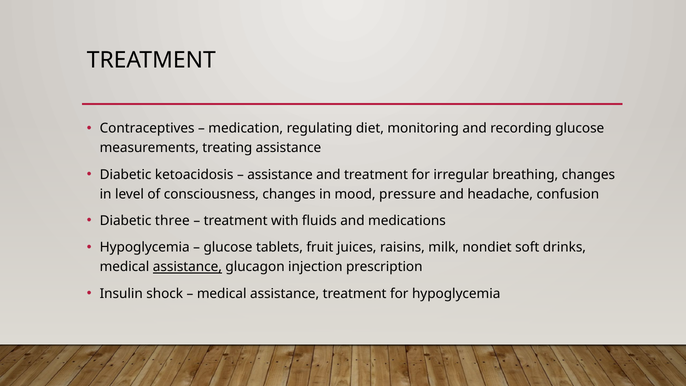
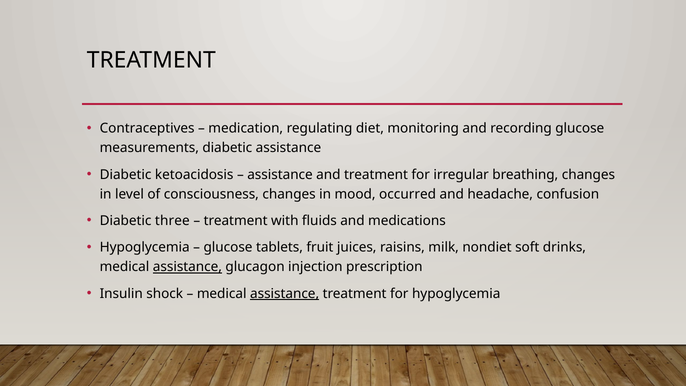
measurements treating: treating -> diabetic (227, 148)
pressure: pressure -> occurred (408, 194)
assistance underline: none -> present (285, 294)
